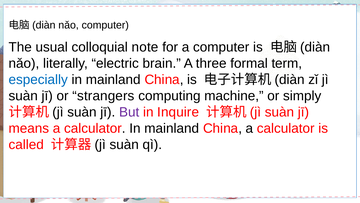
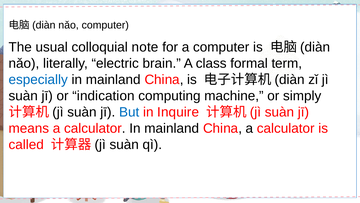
three: three -> class (211, 63)
strangers: strangers -> indication (104, 96)
But colour: purple -> blue (129, 112)
